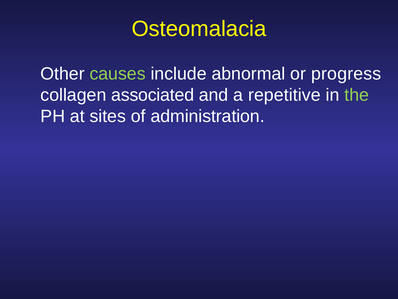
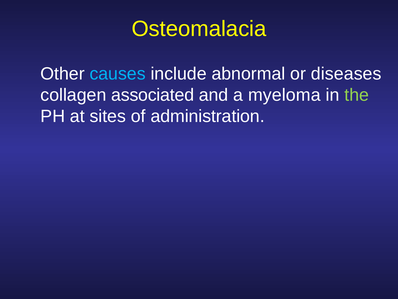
causes colour: light green -> light blue (118, 74)
progress: progress -> diseases (346, 74)
repetitive: repetitive -> myeloma (284, 95)
